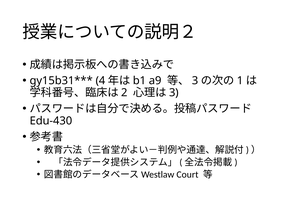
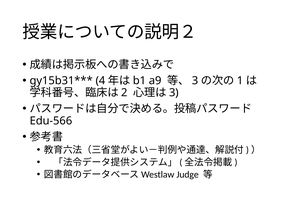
Edu-430: Edu-430 -> Edu-566 (51, 120)
Court: Court -> Judge (188, 174)
